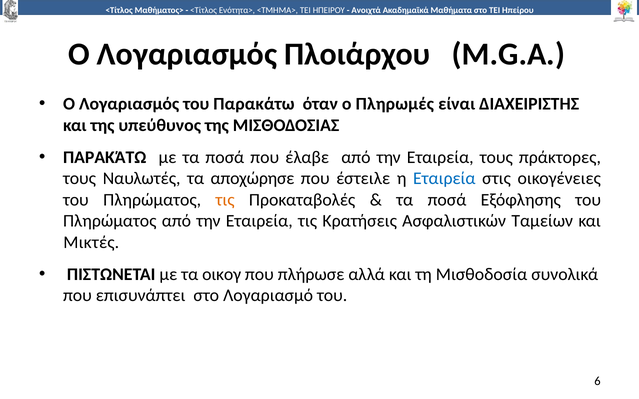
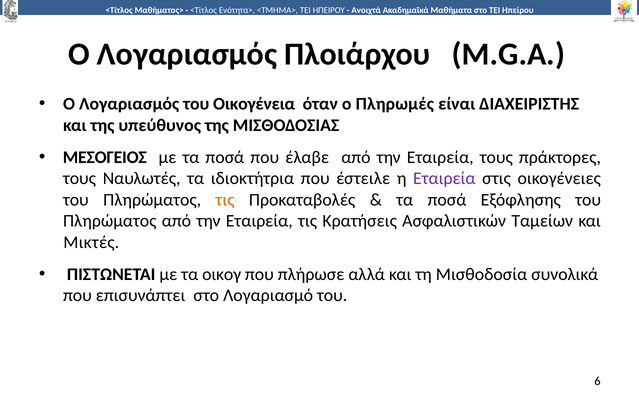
του Παρακάτω: Παρακάτω -> Οικογένεια (254, 104)
ΠΑΡΑΚΆΤΩ: ΠΑΡΑΚΆΤΩ -> ΜΕΣΟΓΕΙΟΣ (105, 157)
αποχώρησε: αποχώρησε -> ιδιοκτήτρια (252, 179)
Εταιρεία colour: blue -> purple (444, 179)
